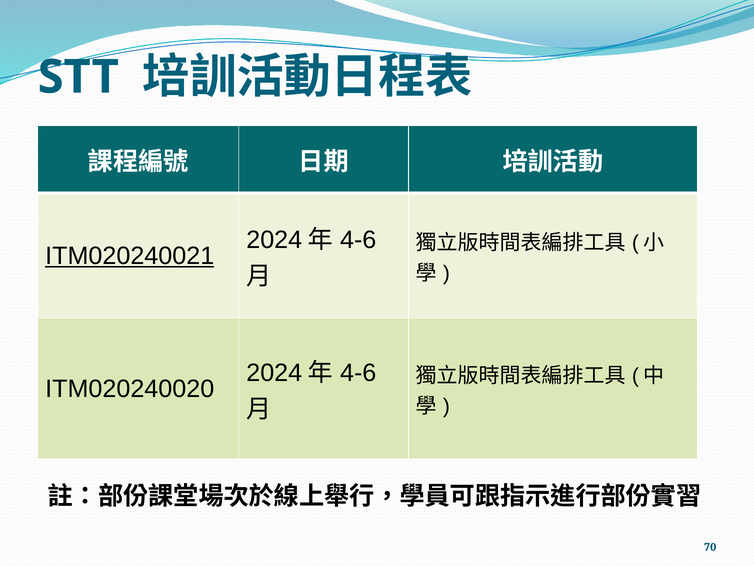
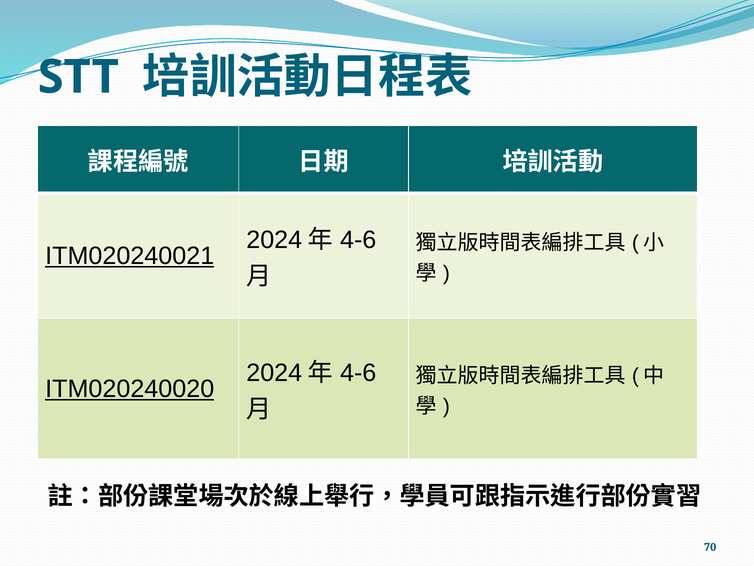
ITM020240020 underline: none -> present (130, 389)
